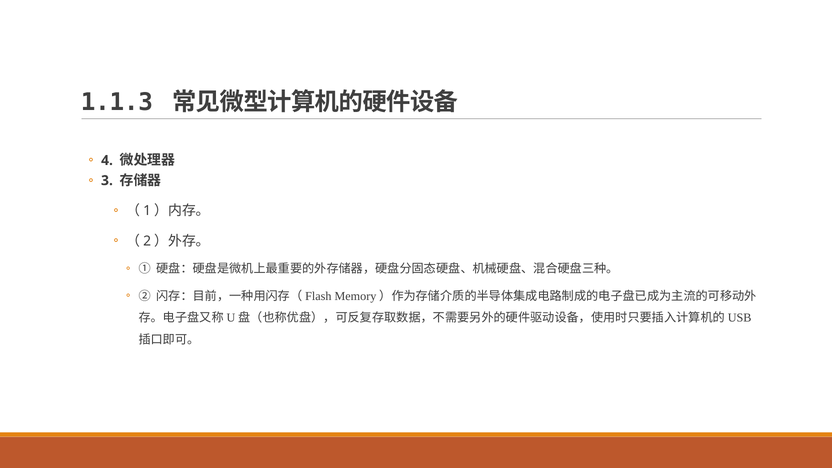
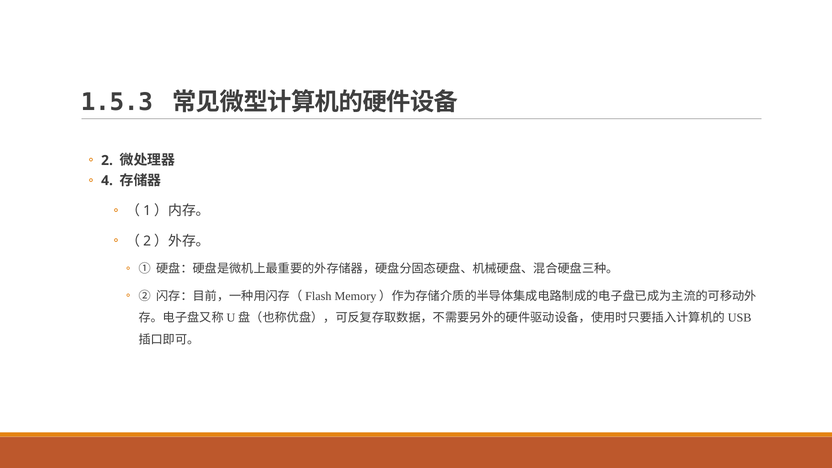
1.1.3: 1.1.3 -> 1.5.3 (117, 102)
4: 4 -> 2 (107, 160)
3: 3 -> 4 (107, 181)
